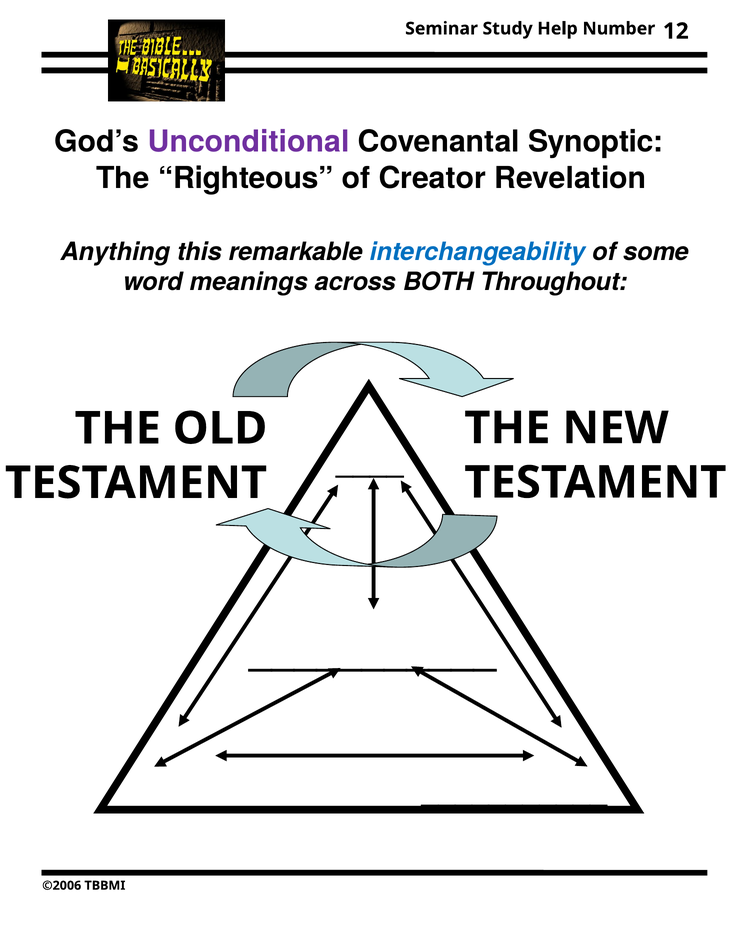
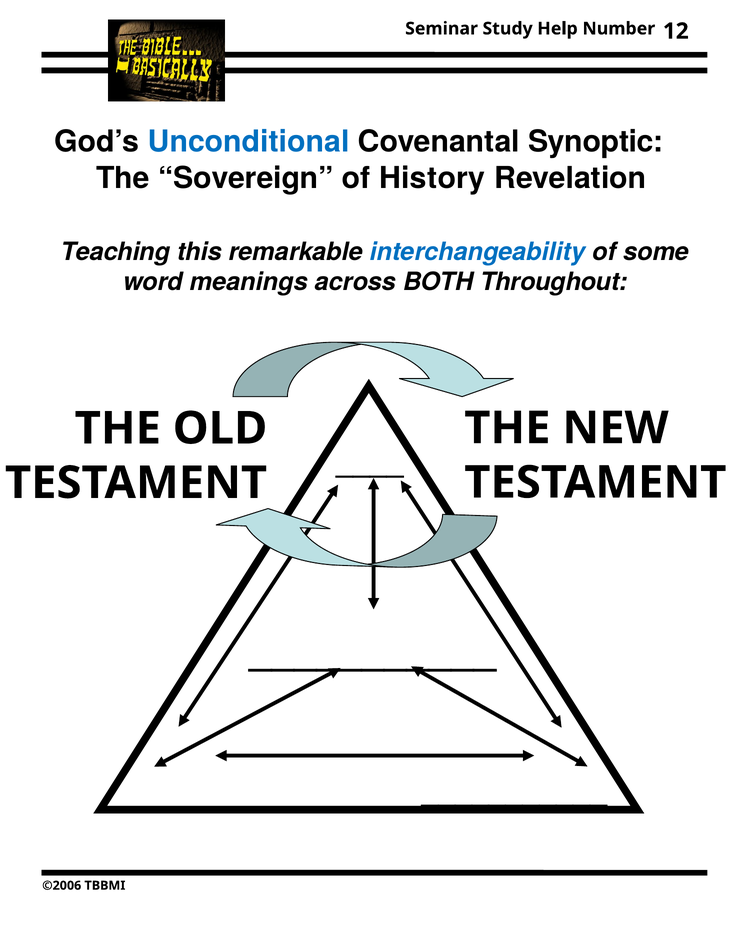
Unconditional colour: purple -> blue (249, 142)
Righteous: Righteous -> Sovereign (246, 178)
Creator: Creator -> History (432, 178)
Anything: Anything -> Teaching (115, 252)
